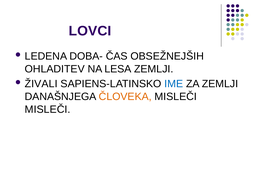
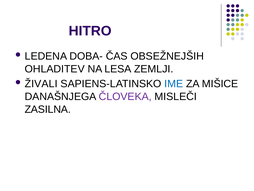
LOVCI: LOVCI -> HITRO (90, 31)
ZA ZEMLJI: ZEMLJI -> MIŠICE (220, 84)
ČLOVEKA colour: orange -> purple (125, 96)
MISLEČI: MISLEČI -> ZASILNA (48, 109)
